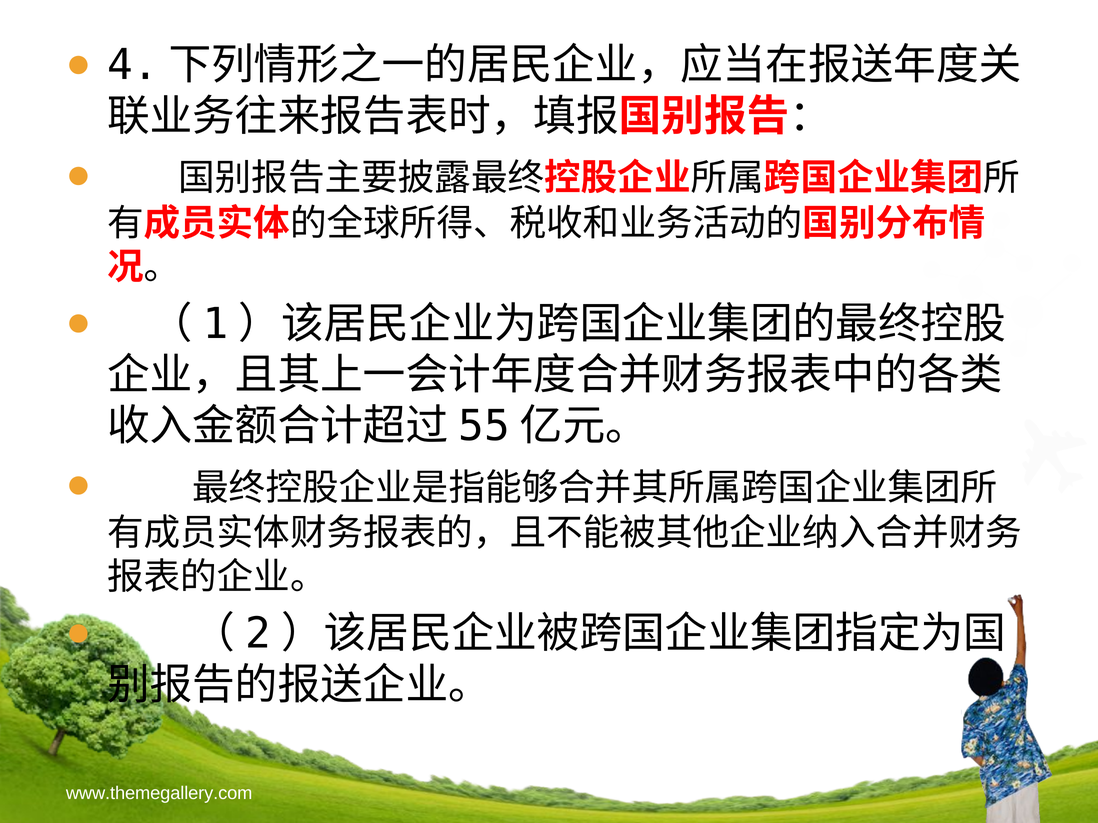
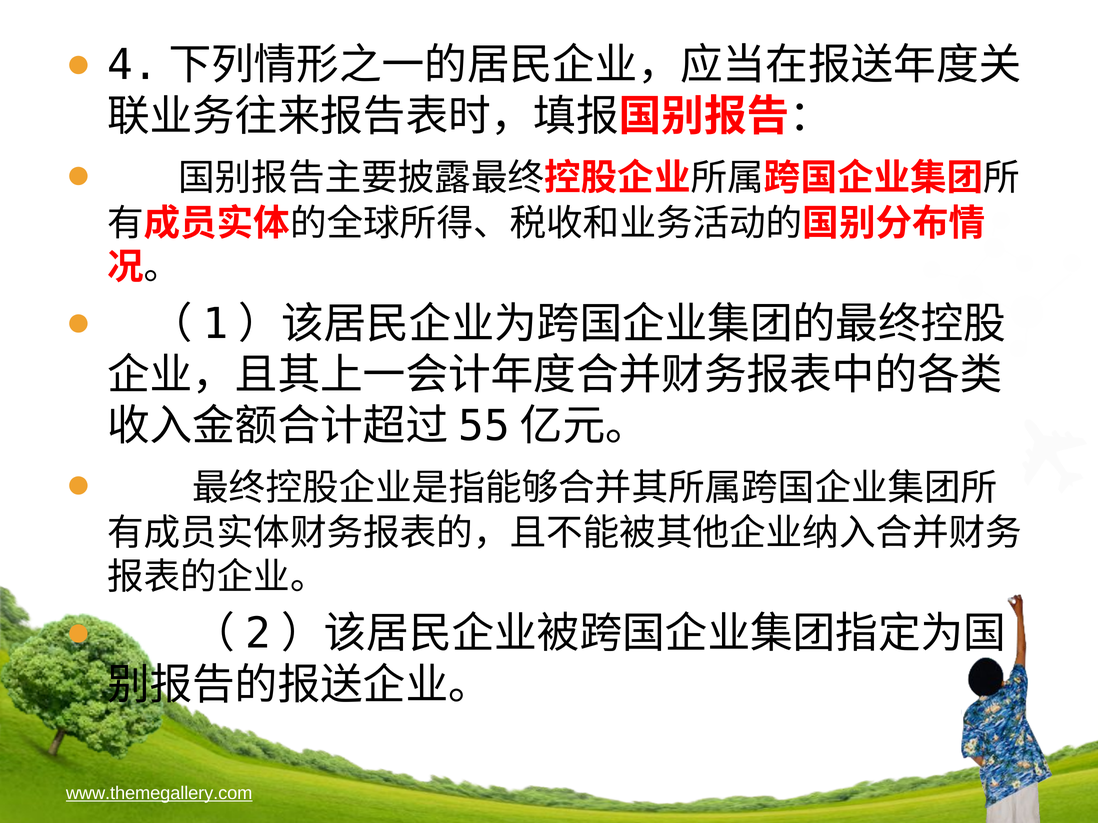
www.themegallery.com underline: none -> present (159, 794)
